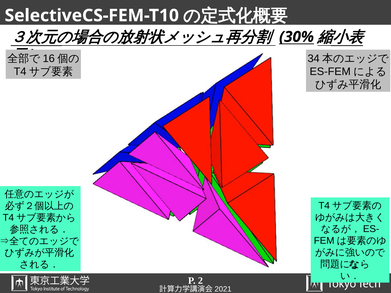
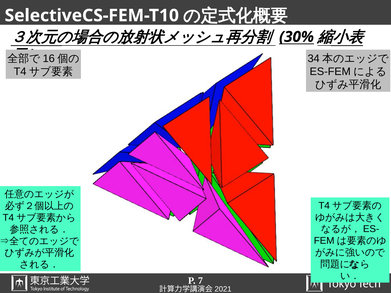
2: 2 -> 7 (200, 281)
